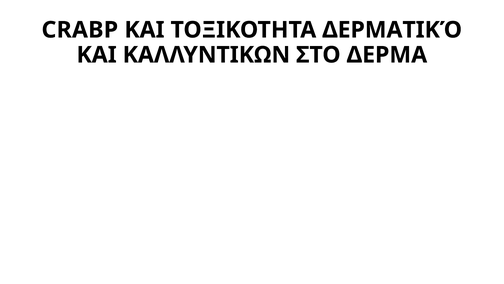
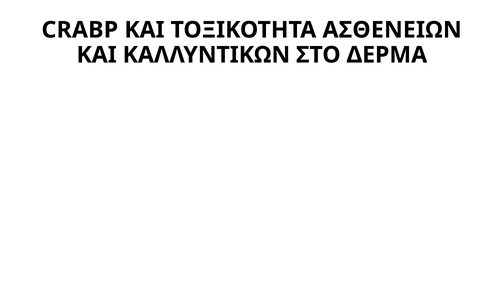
ΔΕΡΜΑΤΙΚΌ: ΔΕΡΜΑΤΙΚΌ -> ΑΣΘΕΝΕΙΩΝ (392, 30)
